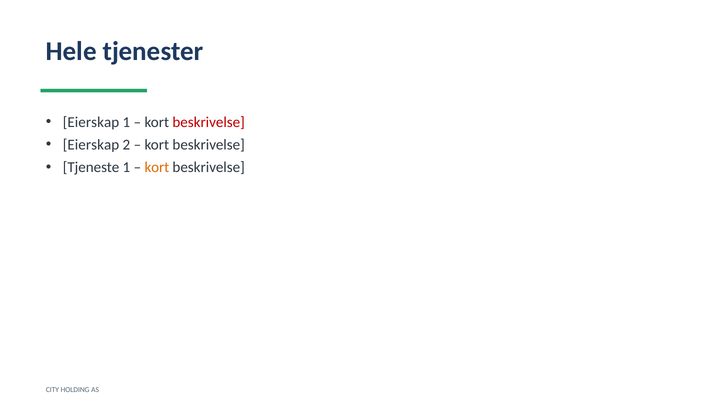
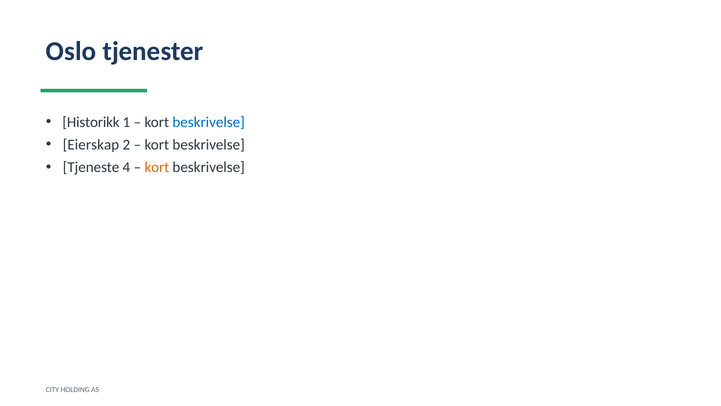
Hele: Hele -> Oslo (71, 51)
Eierskap: Eierskap -> Historikk (91, 122)
beskrivelse colour: red -> blue (209, 122)
Tjeneste 1: 1 -> 4 (126, 167)
